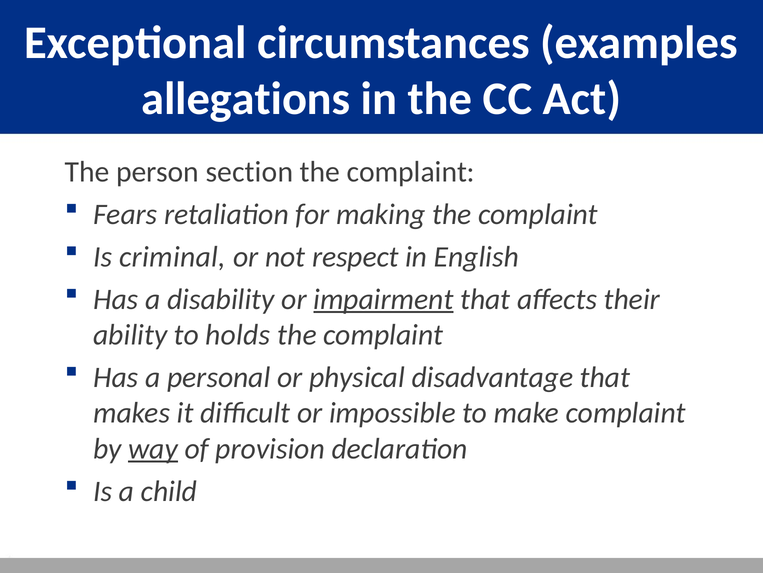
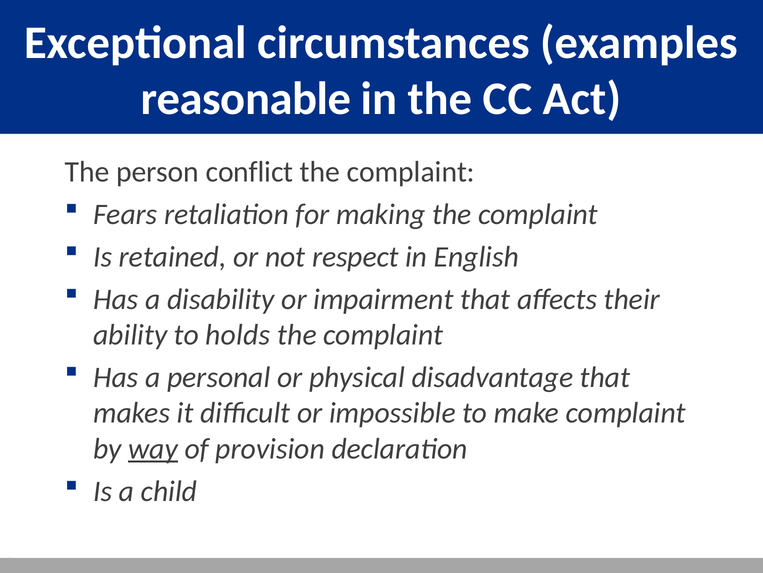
allegations: allegations -> reasonable (246, 99)
section: section -> conflict (250, 172)
criminal: criminal -> retained (173, 256)
impairment underline: present -> none (383, 299)
